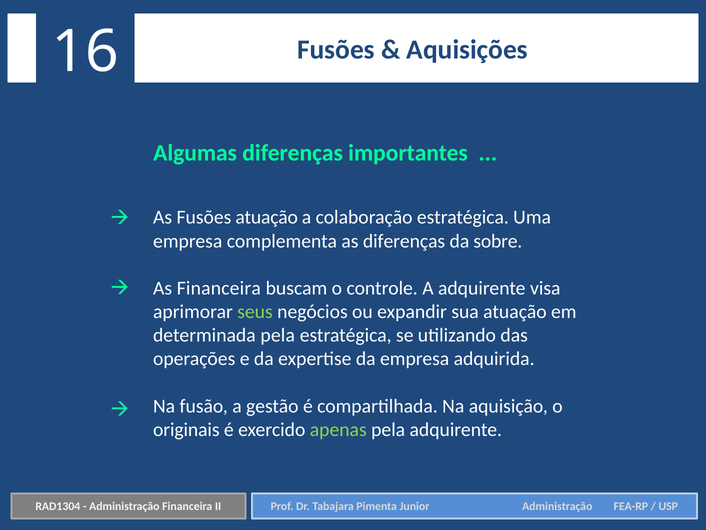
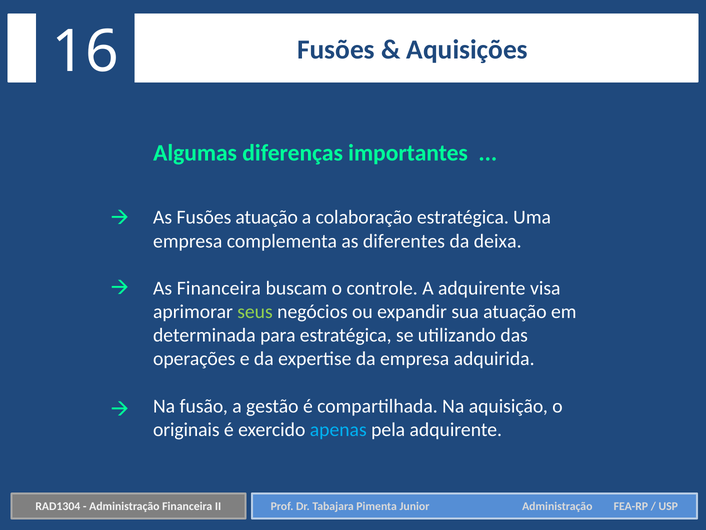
as diferenças: diferenças -> diferentes (404, 241)
sobre: sobre -> deixa (498, 241)
determinada pela: pela -> para (278, 335)
apenas colour: light green -> light blue (338, 429)
